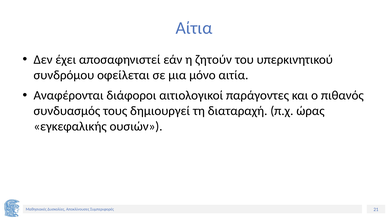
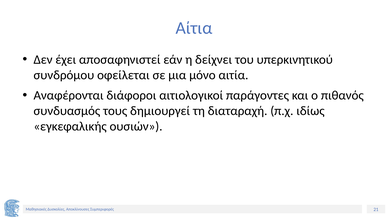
ζητούν: ζητούν -> δείχνει (214, 60)
ώρας: ώρας -> ιδίως (310, 111)
